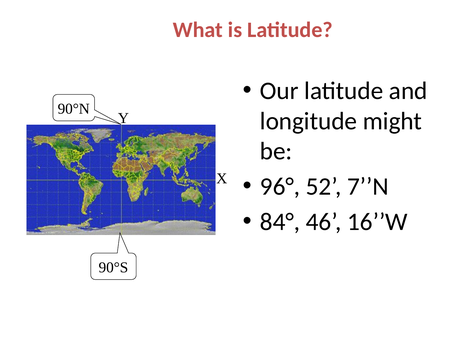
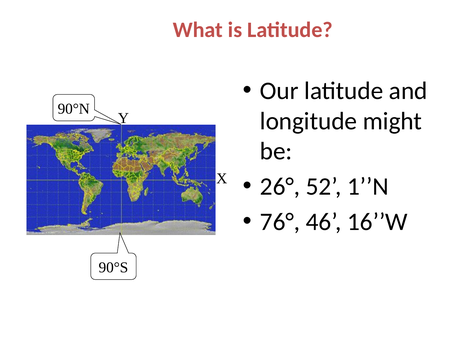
96°: 96° -> 26° (280, 187)
7’’N: 7’’N -> 1’’N (368, 187)
84°: 84° -> 76° (280, 222)
